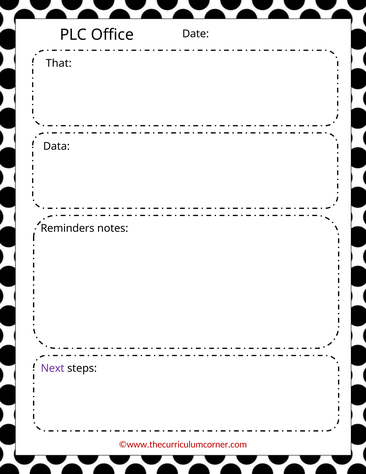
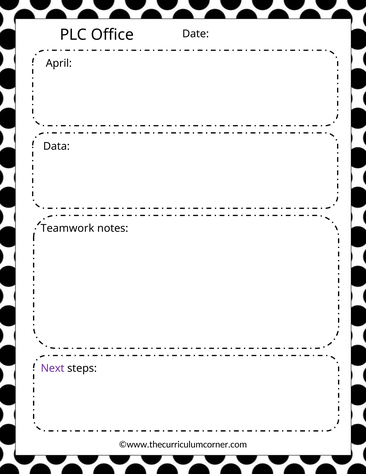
That: That -> April (59, 63)
Reminders: Reminders -> Teamwork (67, 228)
©www.thecurriculumcorner.com colour: red -> black (183, 444)
